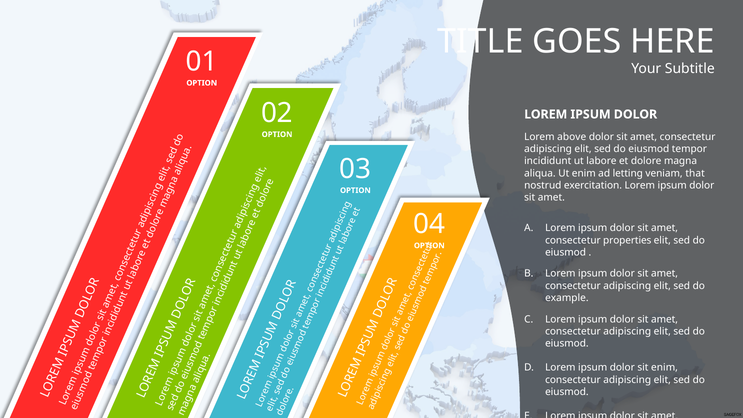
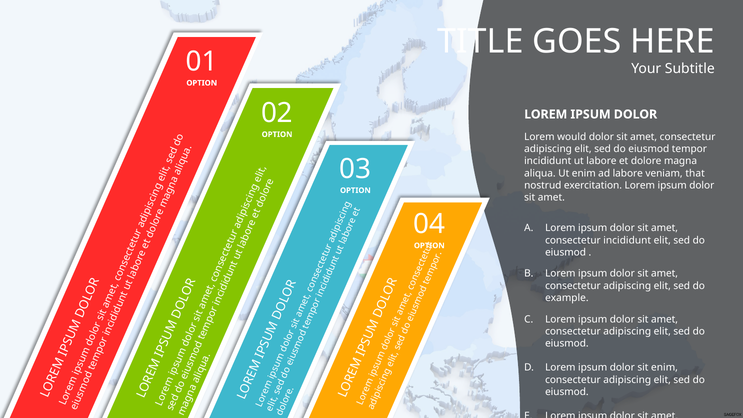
above: above -> would (572, 137)
ad letting: letting -> labore (628, 173)
consectetur properties: properties -> incididunt (627, 240)
